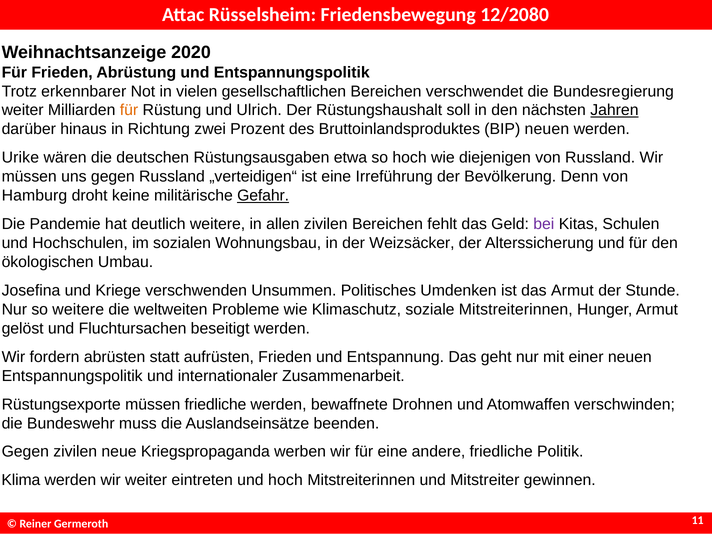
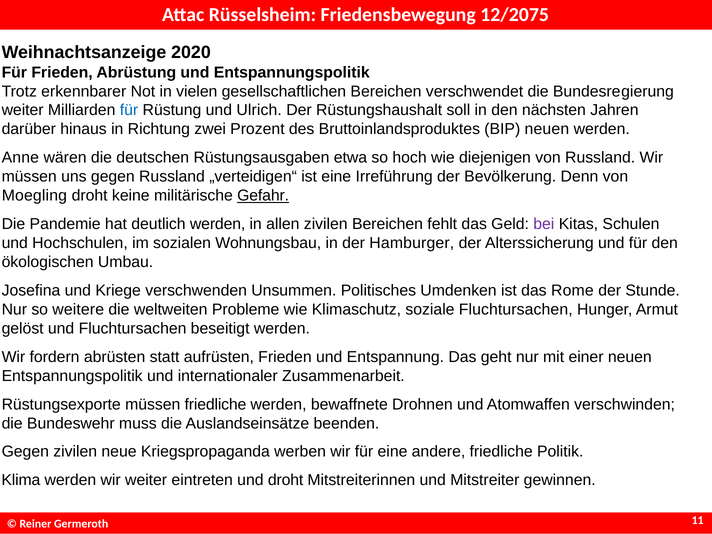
12/2080: 12/2080 -> 12/2075 (515, 15)
für colour: orange -> blue (129, 110)
Jahren underline: present -> none (614, 110)
Urike: Urike -> Anne (20, 158)
Hamburg: Hamburg -> Moegling (34, 196)
deutlich weitere: weitere -> werden (218, 224)
Weizsäcker: Weizsäcker -> Hamburger (412, 243)
das Armut: Armut -> Rome (572, 291)
soziale Mitstreiterinnen: Mitstreiterinnen -> Fluchtursachen (516, 309)
und hoch: hoch -> droht (286, 480)
